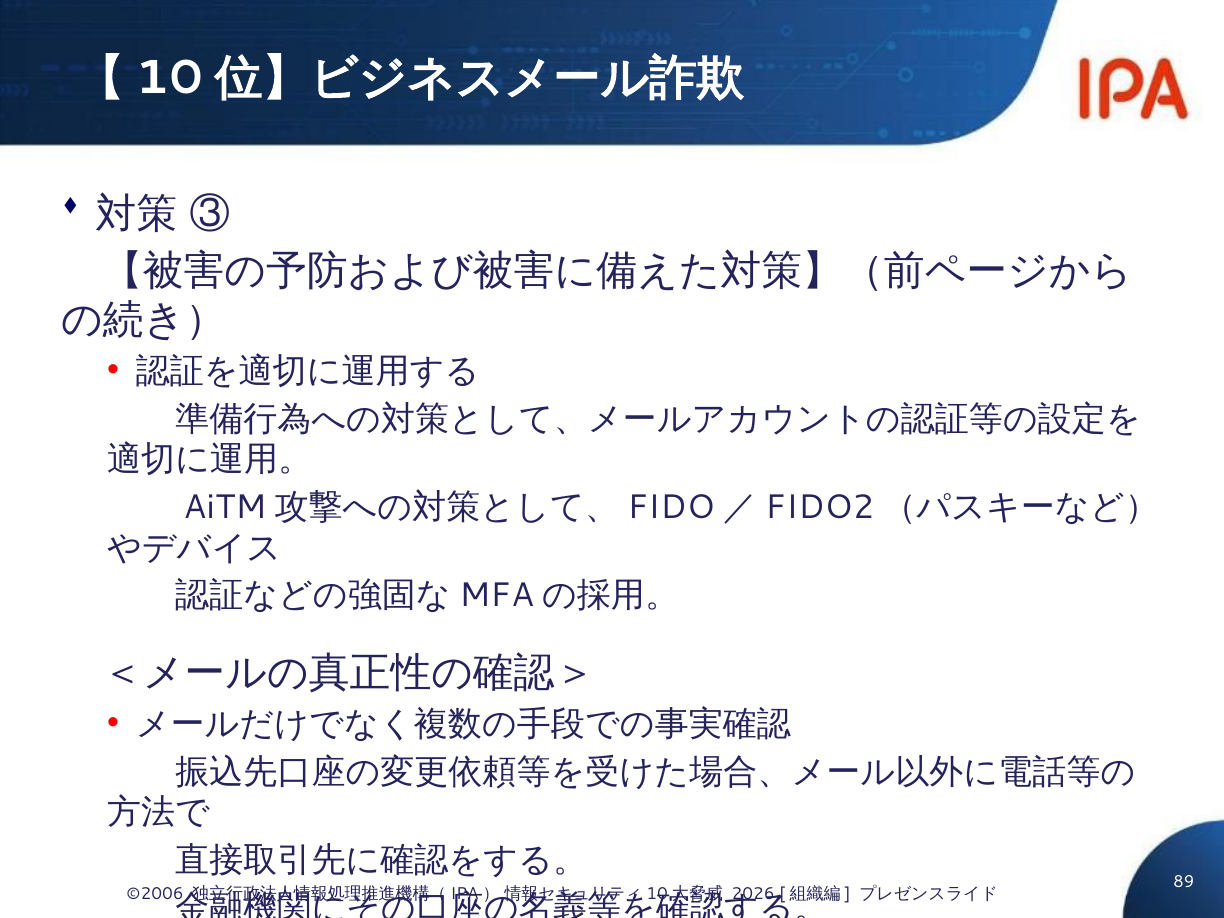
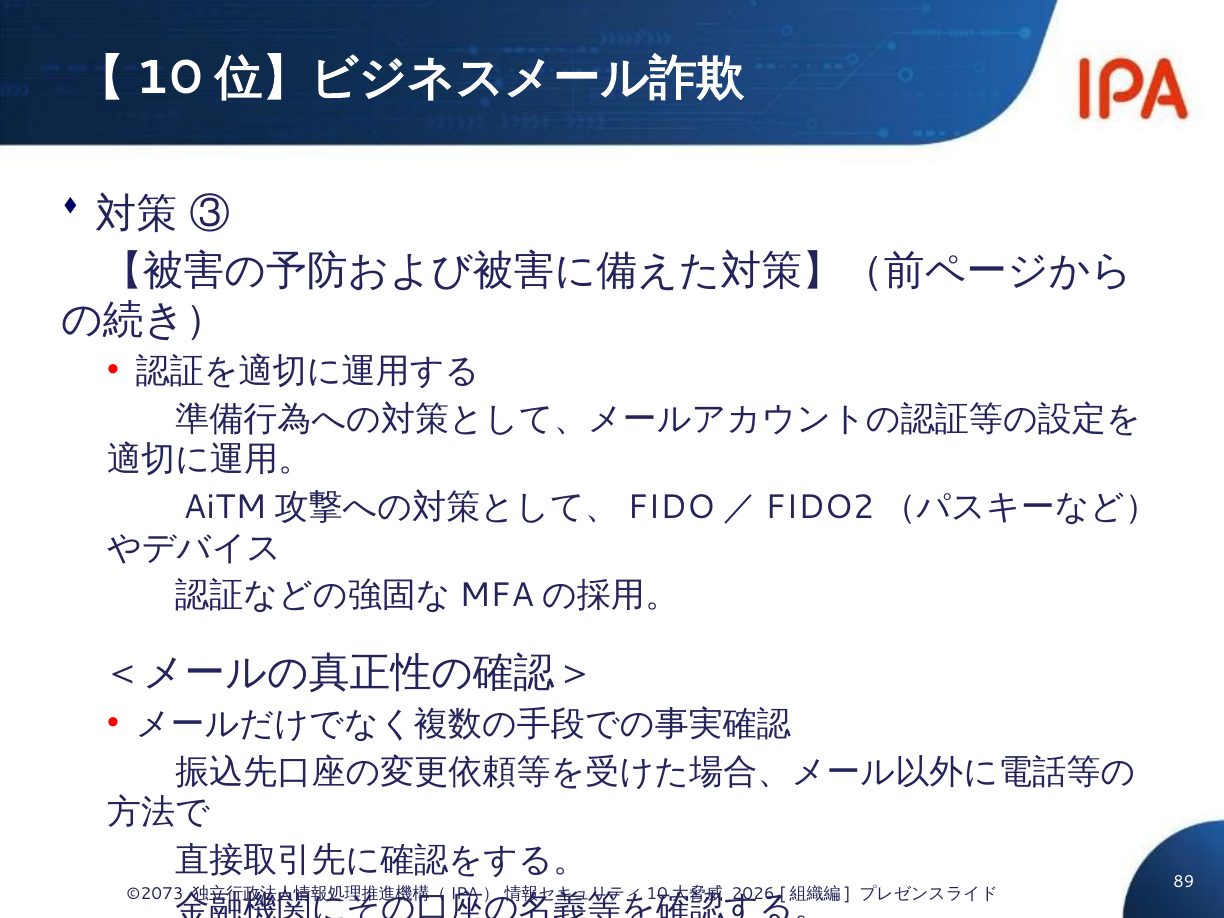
©2006: ©2006 -> ©2073 (155, 894)
